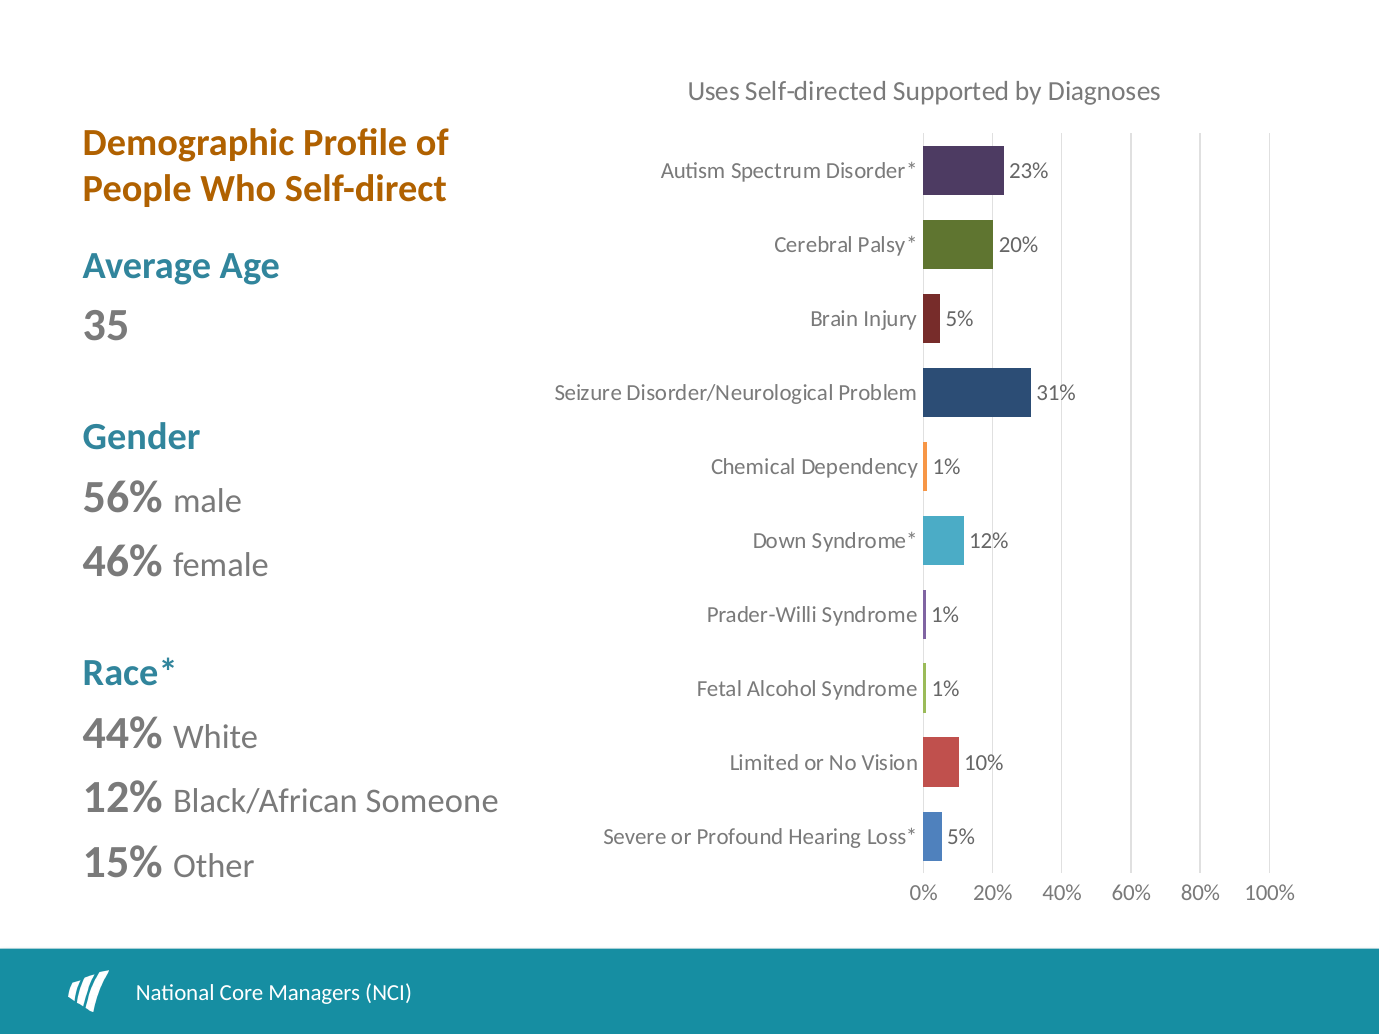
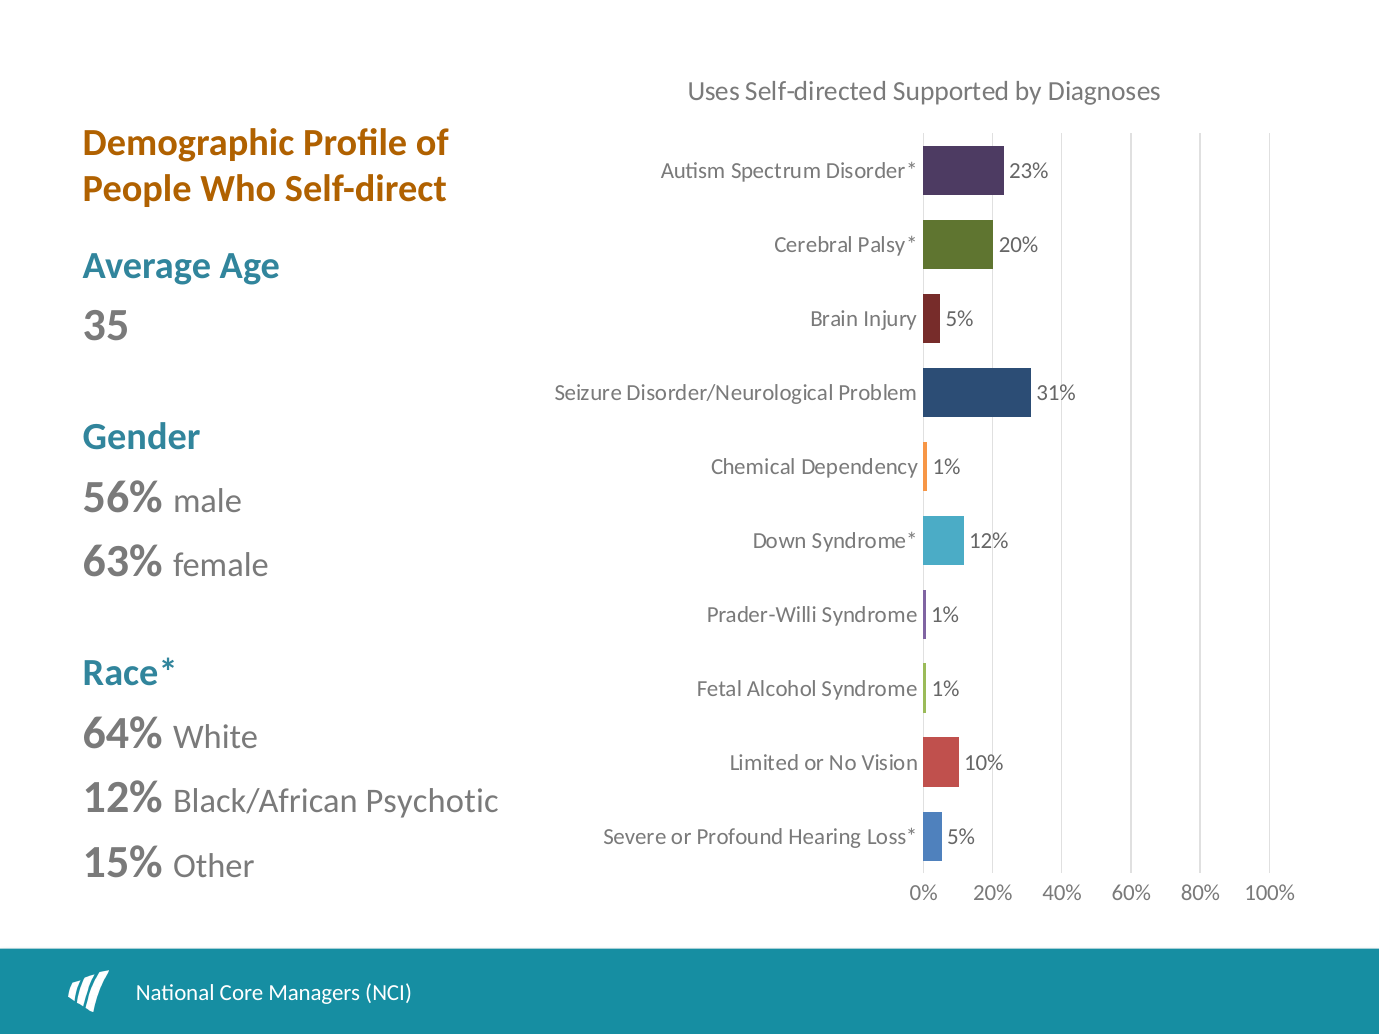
46%: 46% -> 63% (123, 562)
44%: 44% -> 64% (123, 734)
Someone: Someone -> Psychotic (432, 802)
